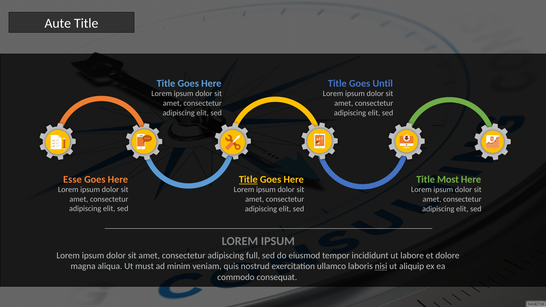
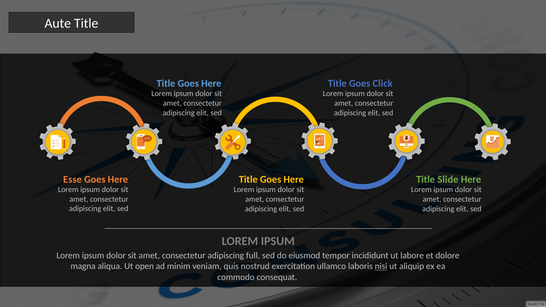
Until: Until -> Click (383, 84)
Most: Most -> Slide (448, 180)
Title underline: present -> none (248, 180)
must: must -> open (145, 266)
